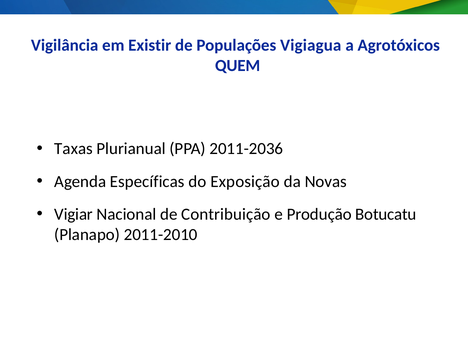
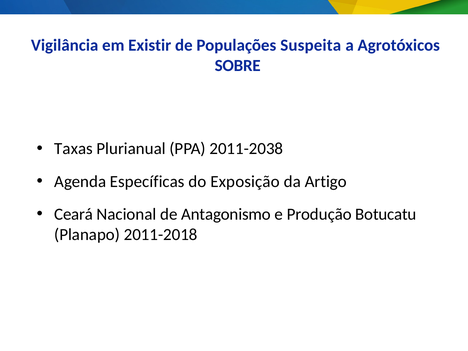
Vigiagua: Vigiagua -> Suspeita (311, 45)
QUEM: QUEM -> SOBRE (238, 66)
2011-2036: 2011-2036 -> 2011-2038 (246, 149)
Novas: Novas -> Artigo (326, 181)
Vigiar: Vigiar -> Ceará (74, 214)
Contribuição: Contribuição -> Antagonismo (226, 214)
2011-2010: 2011-2010 -> 2011-2018 (161, 235)
